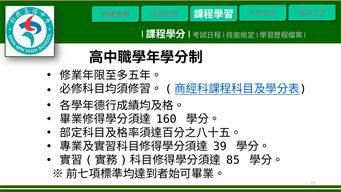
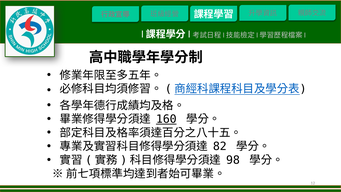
160 underline: none -> present (166, 119)
39: 39 -> 82 (220, 146)
85: 85 -> 98 (233, 160)
